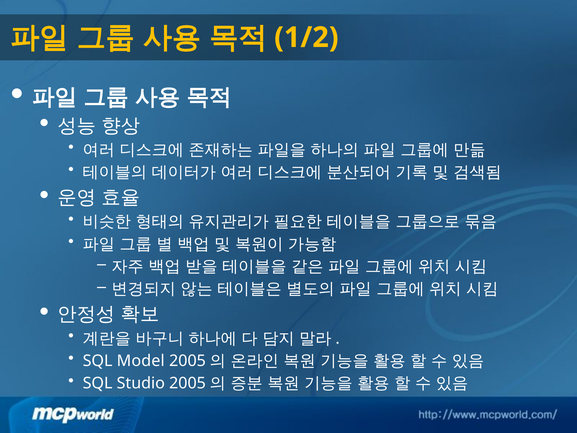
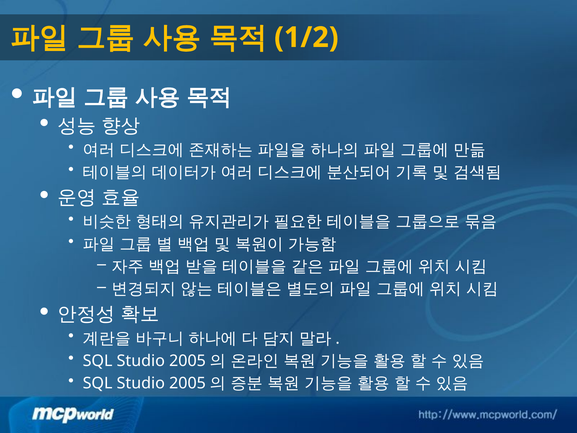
Model: Model -> Studio (141, 361)
